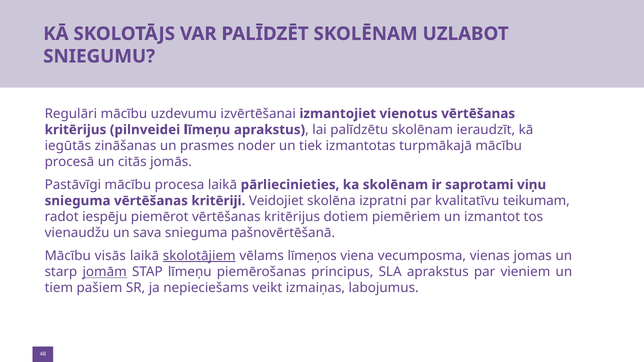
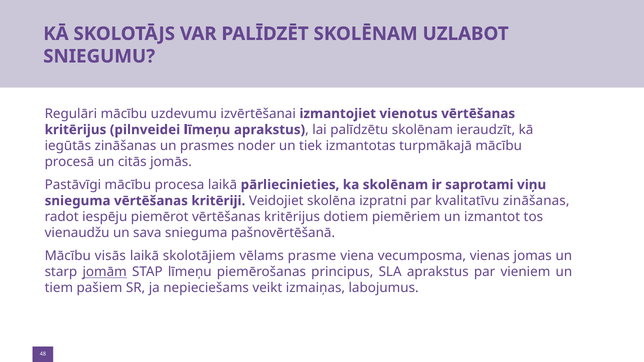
kvalitatīvu teikumam: teikumam -> zināšanas (536, 201)
skolotājiem underline: present -> none (199, 256)
līmeņos: līmeņos -> prasme (312, 256)
